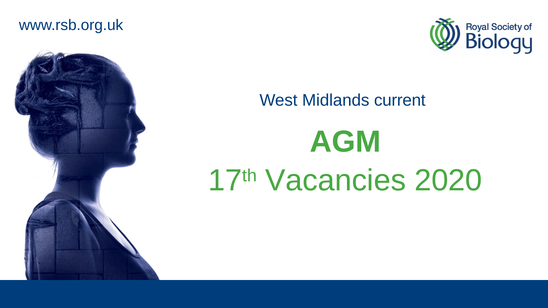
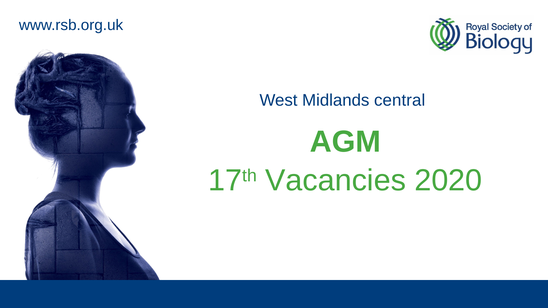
current: current -> central (400, 100)
